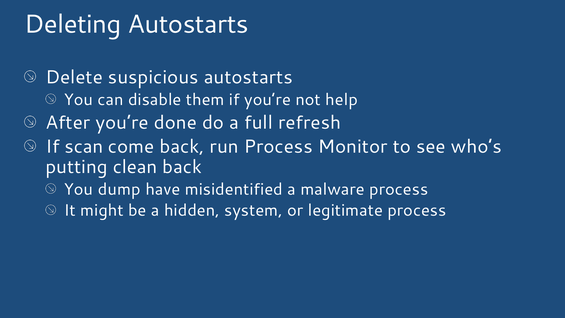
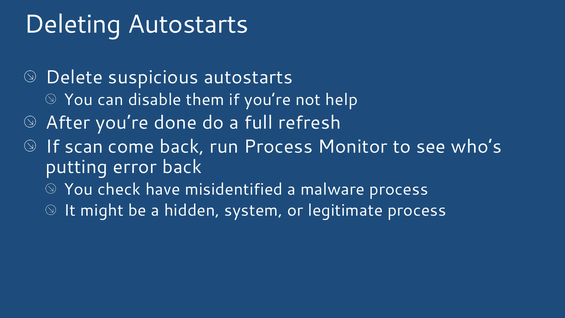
clean: clean -> error (135, 167)
dump: dump -> check (119, 189)
